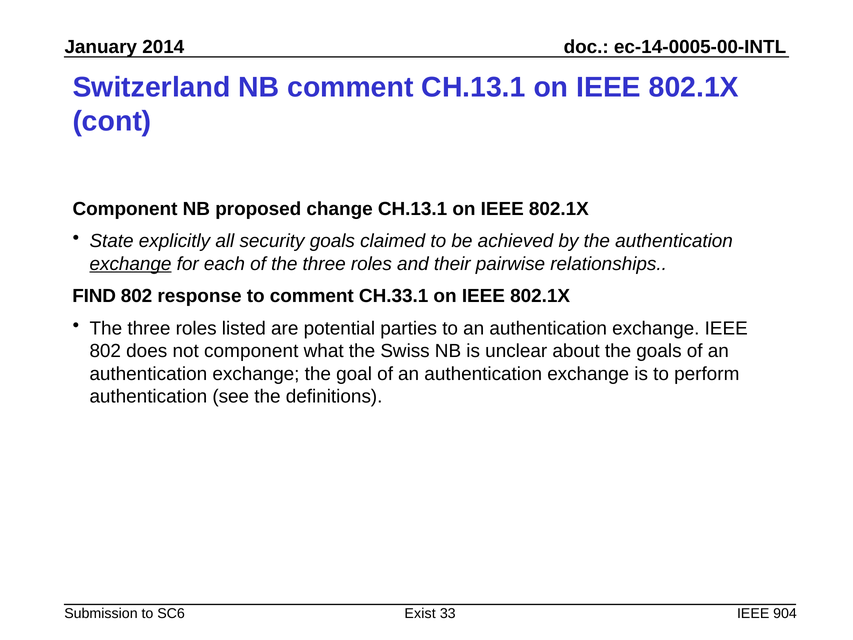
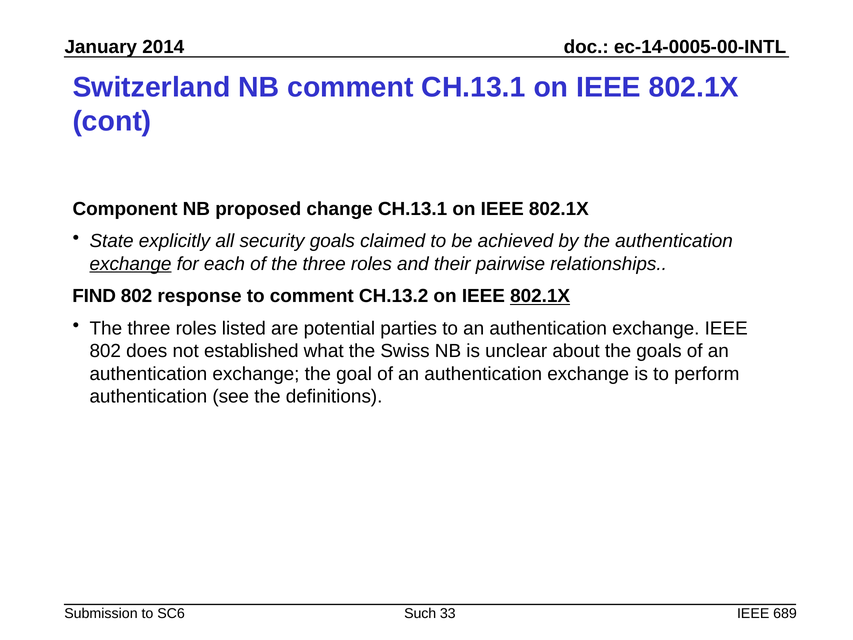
CH.33.1: CH.33.1 -> CH.13.2 (394, 296)
802.1X underline: none -> present (540, 296)
not component: component -> established (251, 351)
Exist: Exist -> Such (420, 614)
904: 904 -> 689 (785, 614)
